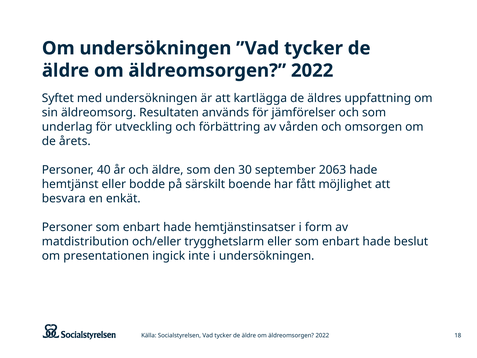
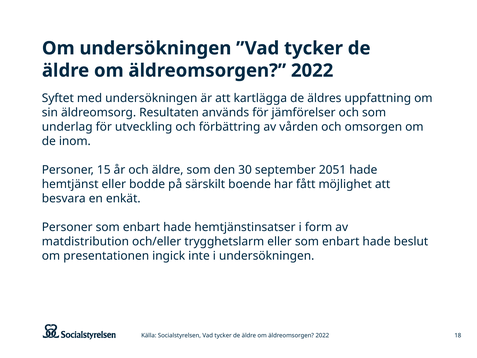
årets: årets -> inom (75, 141)
40: 40 -> 15 (104, 170)
2063: 2063 -> 2051 (333, 170)
